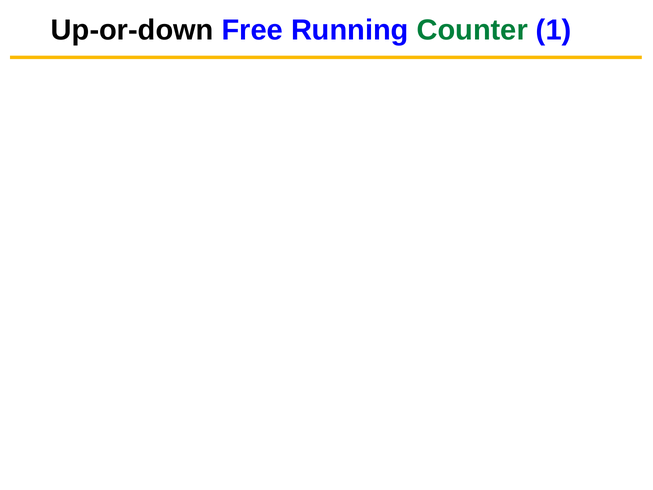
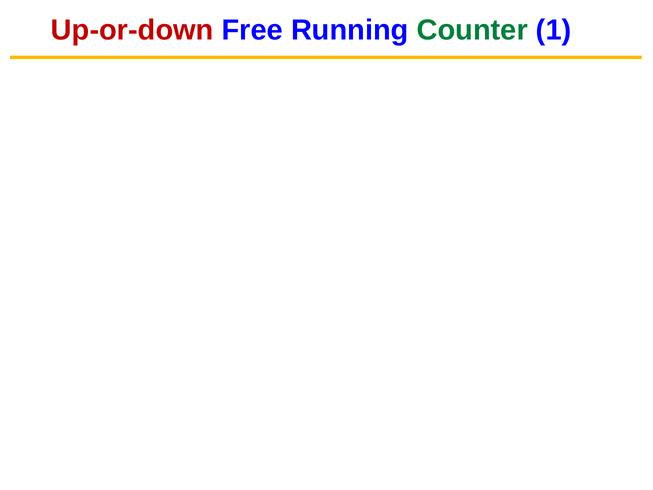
Up-or-down colour: black -> red (132, 30)
